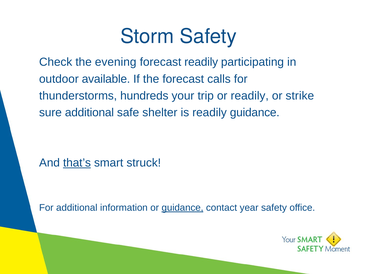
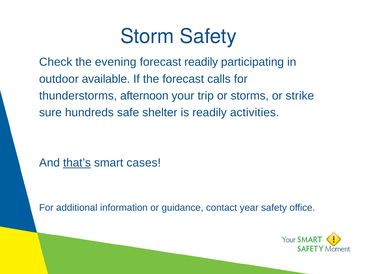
hundreds: hundreds -> afternoon (144, 96)
or readily: readily -> storms (250, 96)
sure additional: additional -> hundreds (89, 113)
readily guidance: guidance -> activities (255, 113)
struck: struck -> cases (144, 163)
guidance underline: present -> none (182, 208)
